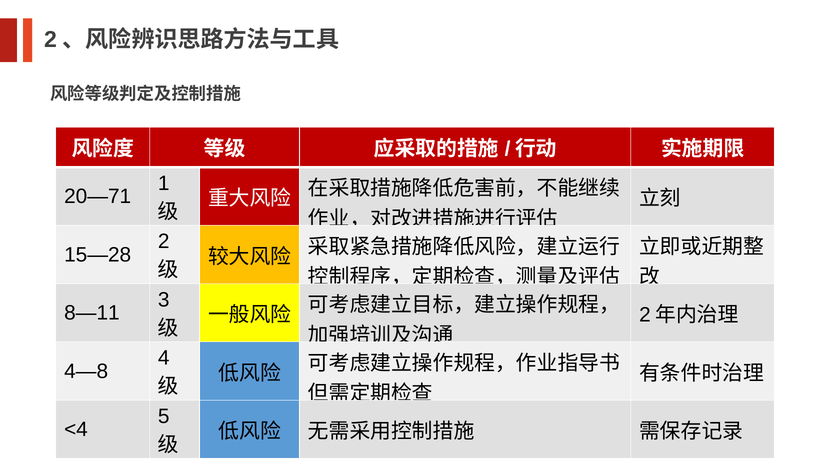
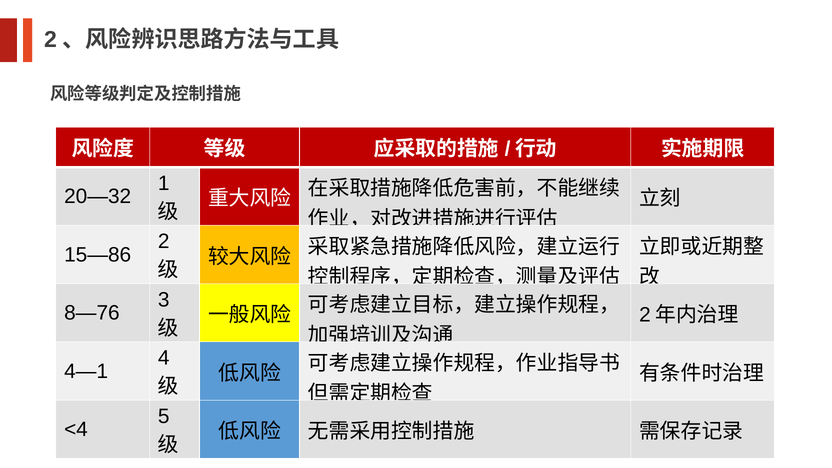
20—71: 20—71 -> 20—32 (98, 197)
15—28: 15—28 -> 15—86 (98, 255)
8—11: 8—11 -> 8—76 (92, 313)
4—8: 4—8 -> 4—1 (86, 371)
